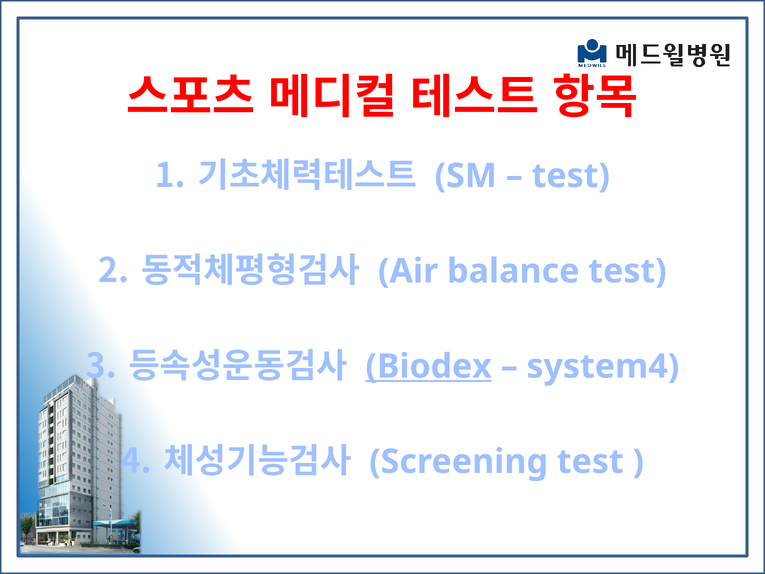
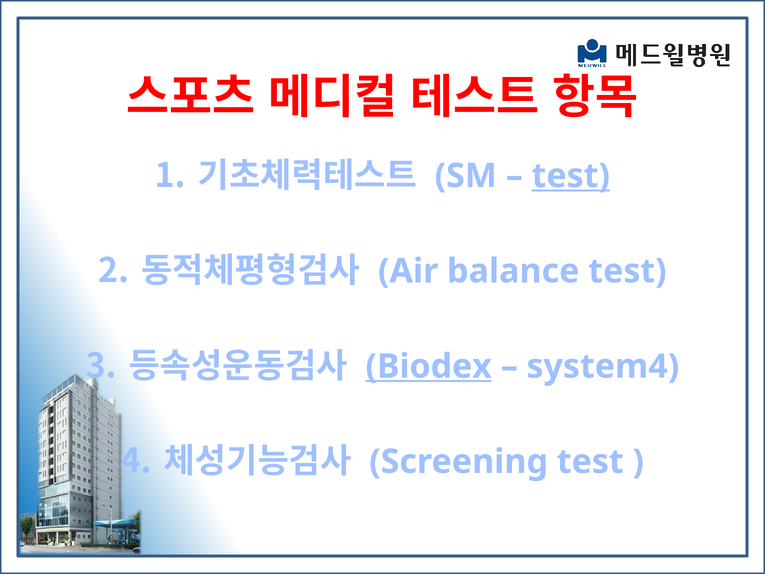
test underline: none -> present (571, 176)
